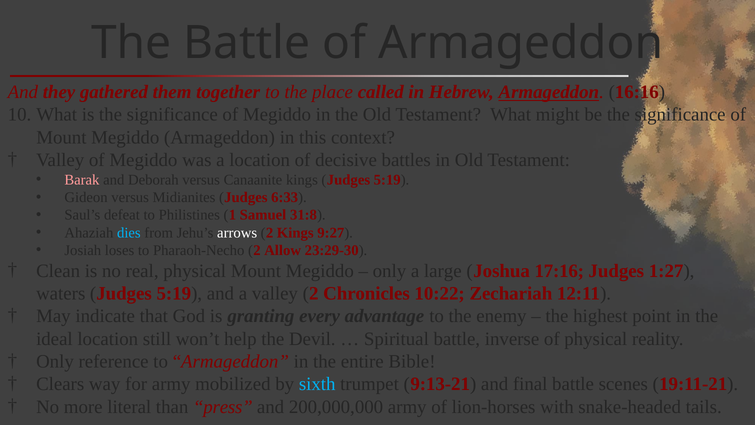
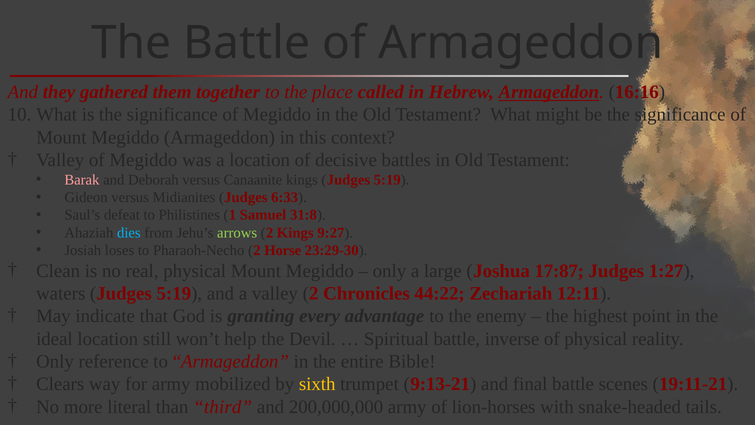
arrows colour: white -> light green (237, 233)
Allow: Allow -> Horse (283, 250)
17:16: 17:16 -> 17:87 (559, 271)
10:22: 10:22 -> 44:22 (440, 293)
sixth colour: light blue -> yellow (317, 384)
press: press -> third (223, 407)
